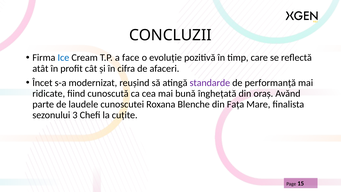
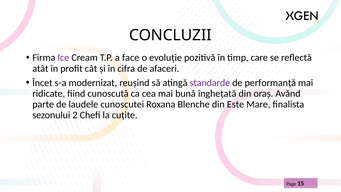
Ice colour: blue -> purple (63, 58)
Fața: Fața -> Este (236, 104)
3: 3 -> 2 (75, 115)
